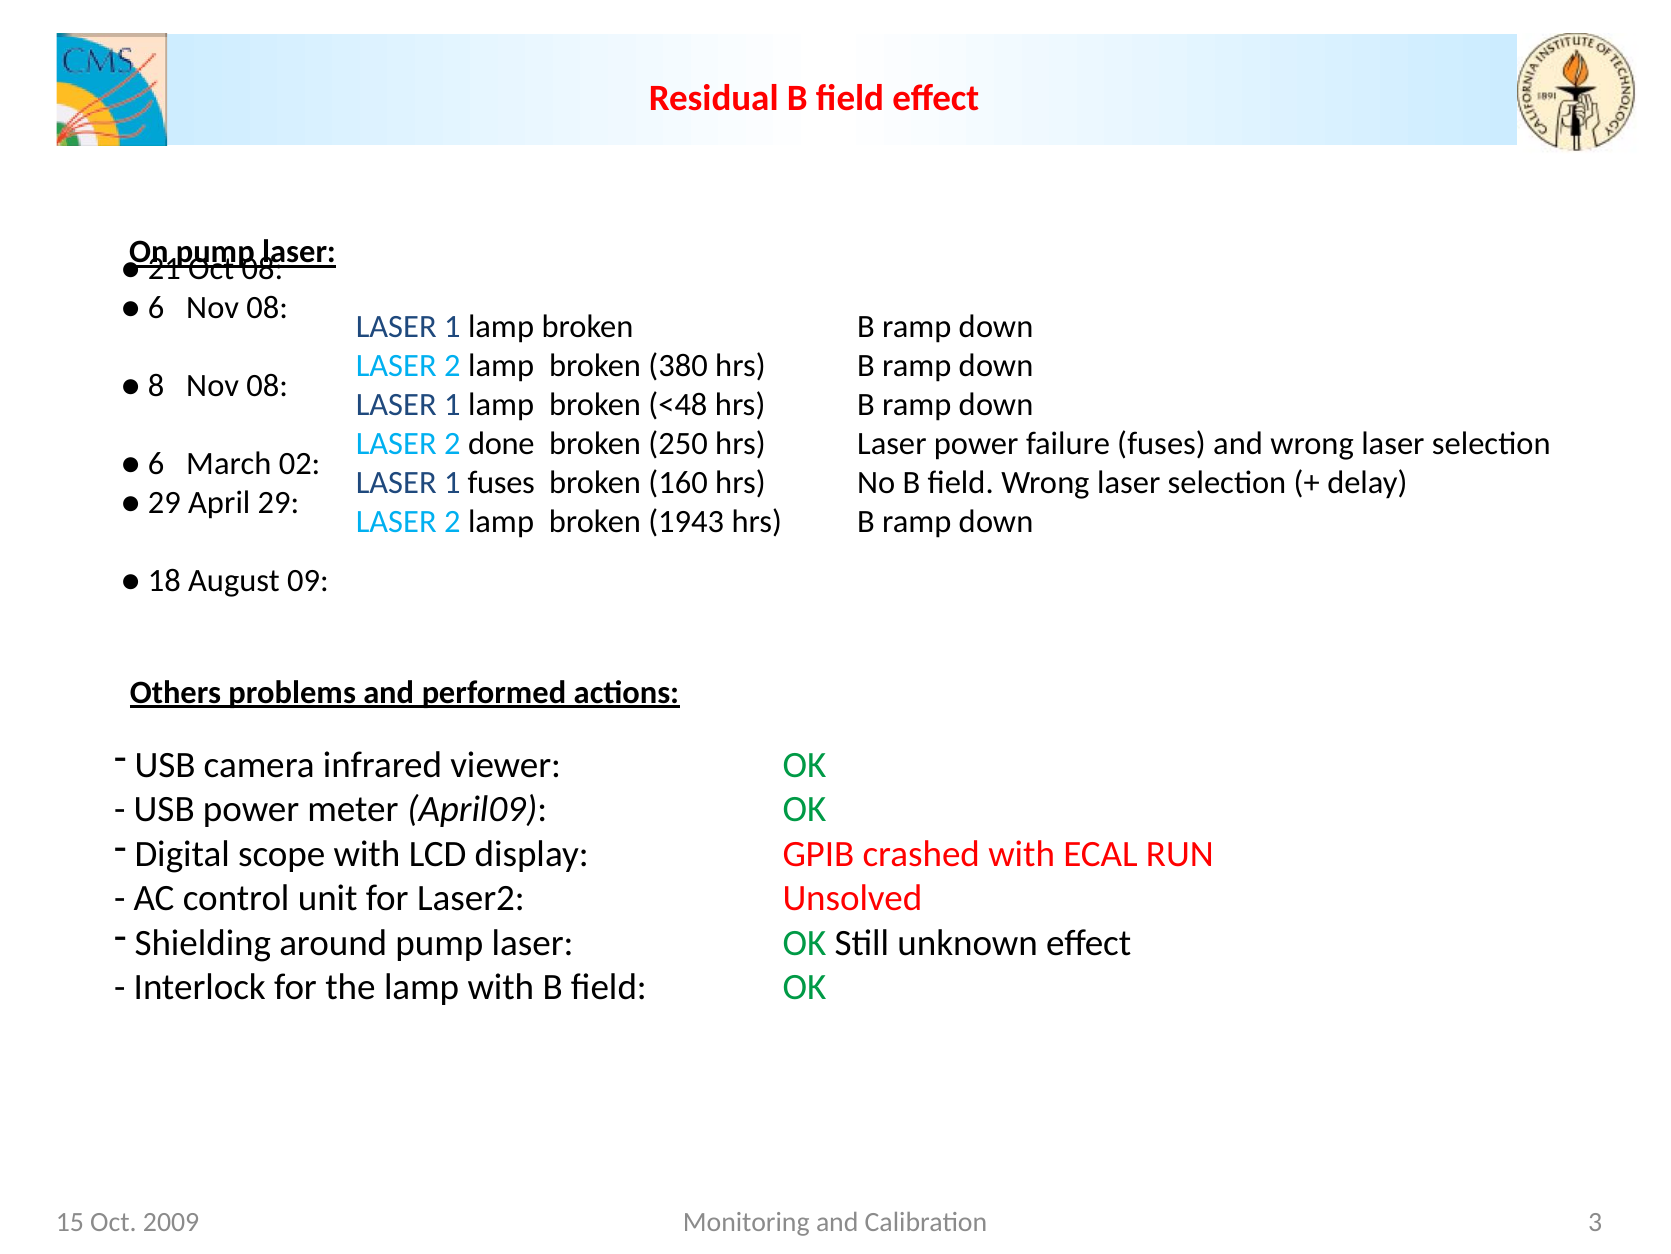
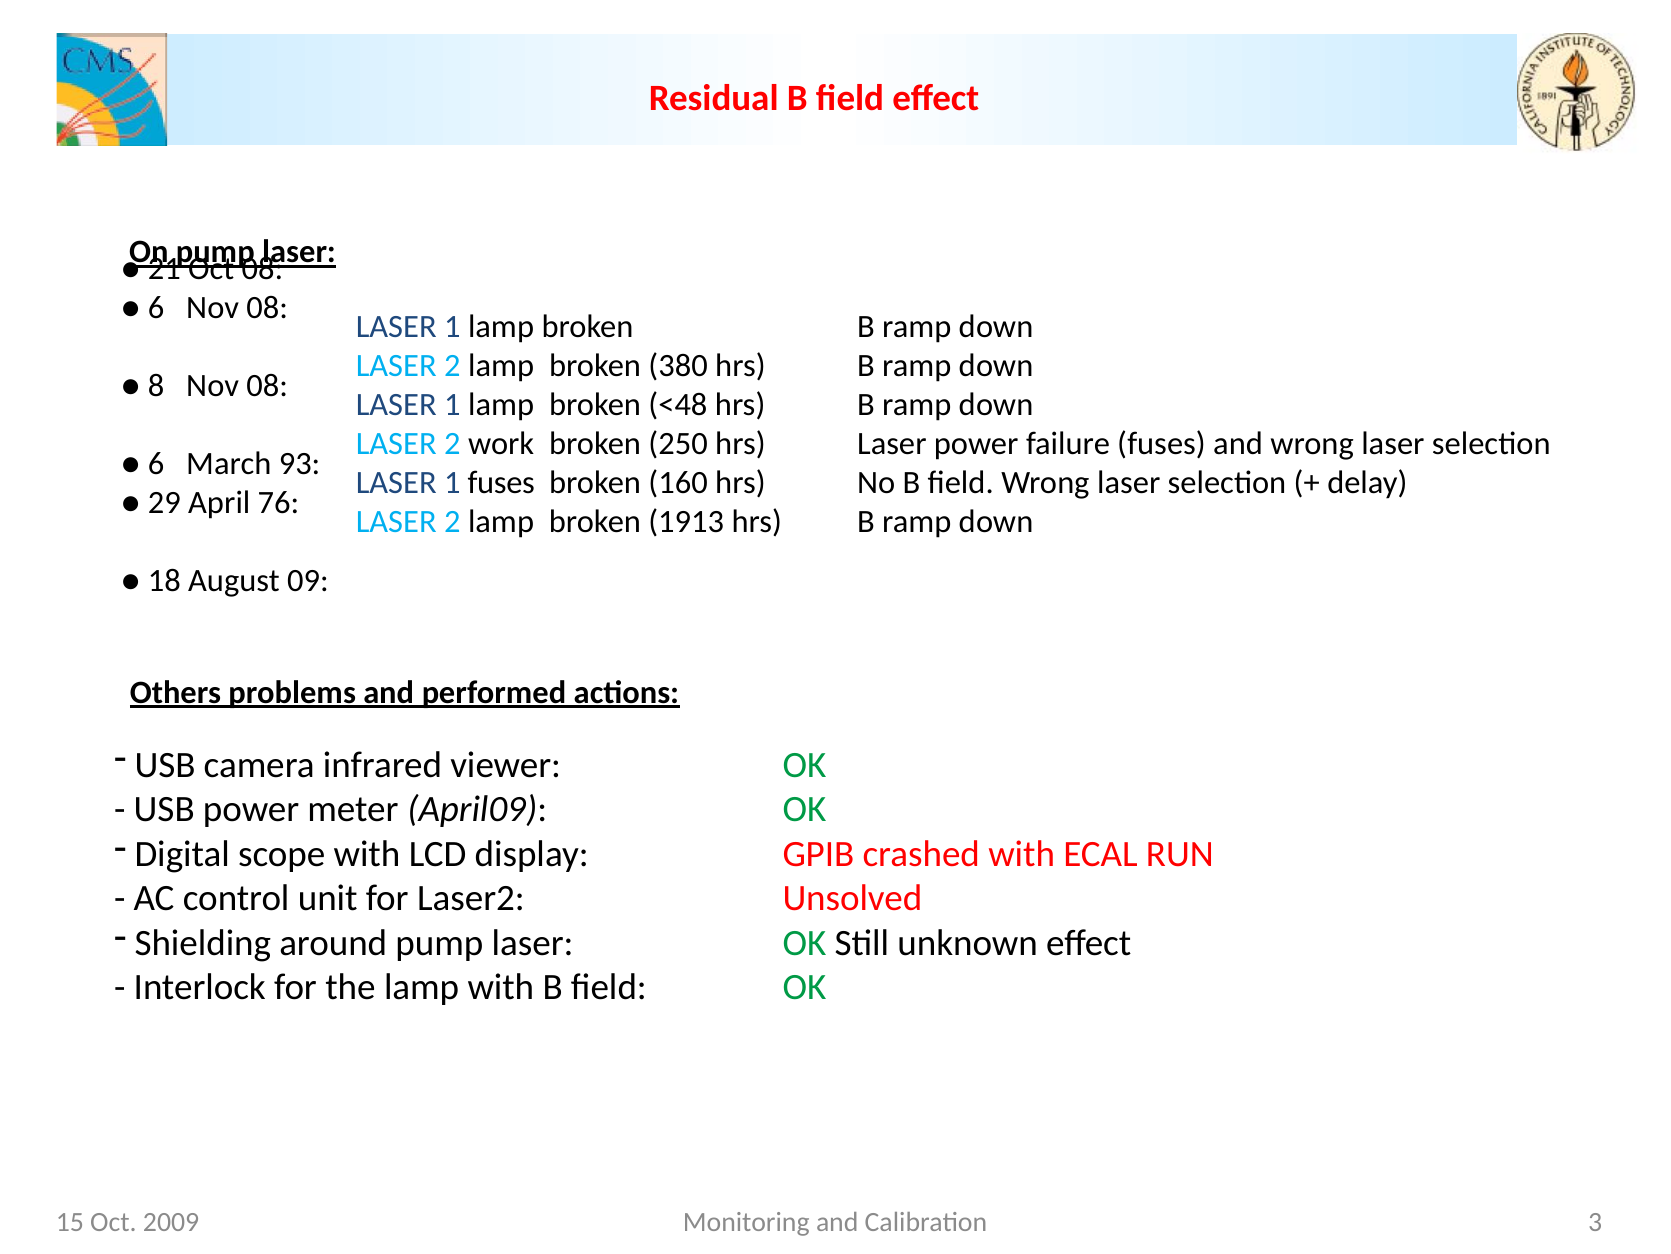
done: done -> work (501, 444)
02: 02 -> 93 (300, 463)
April 29: 29 -> 76 (278, 502)
1943: 1943 -> 1913 (686, 522)
